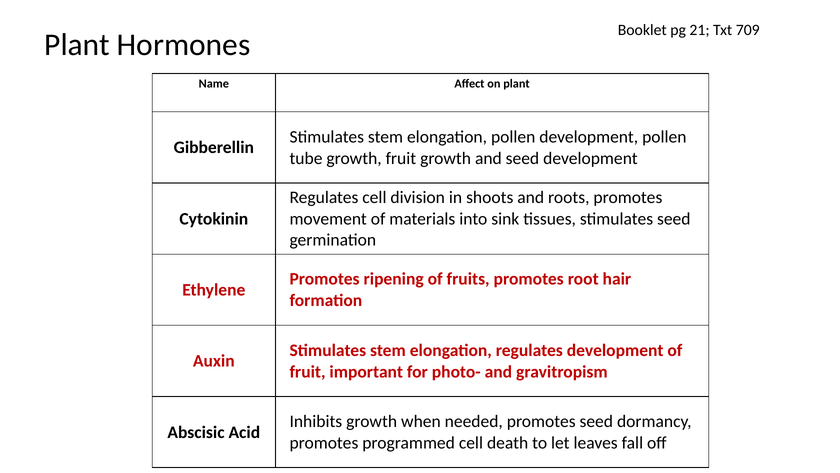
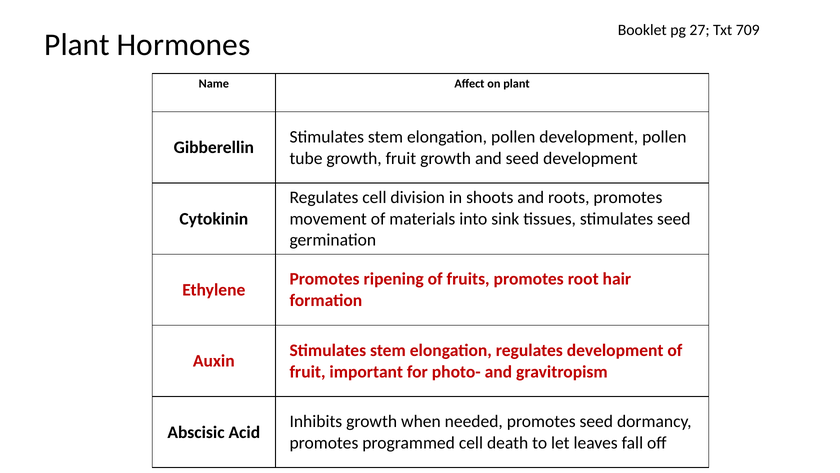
21: 21 -> 27 (700, 30)
